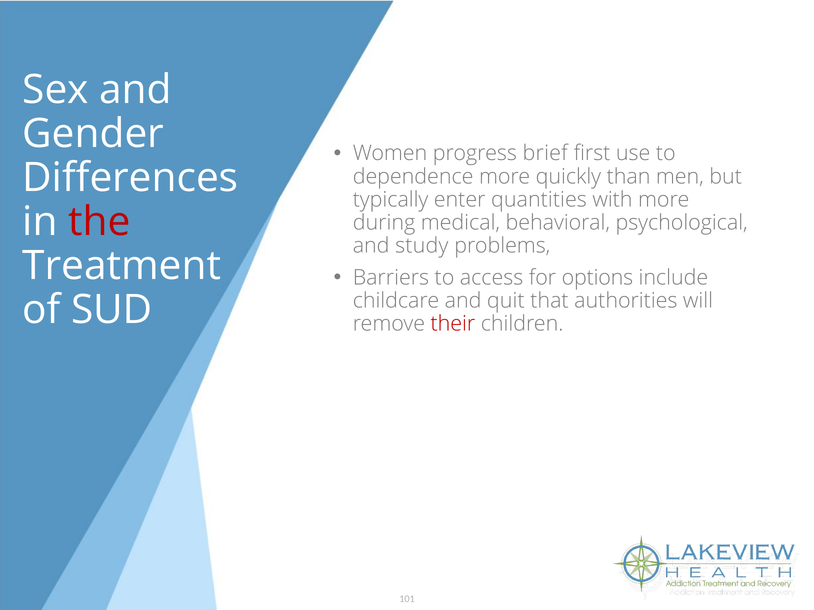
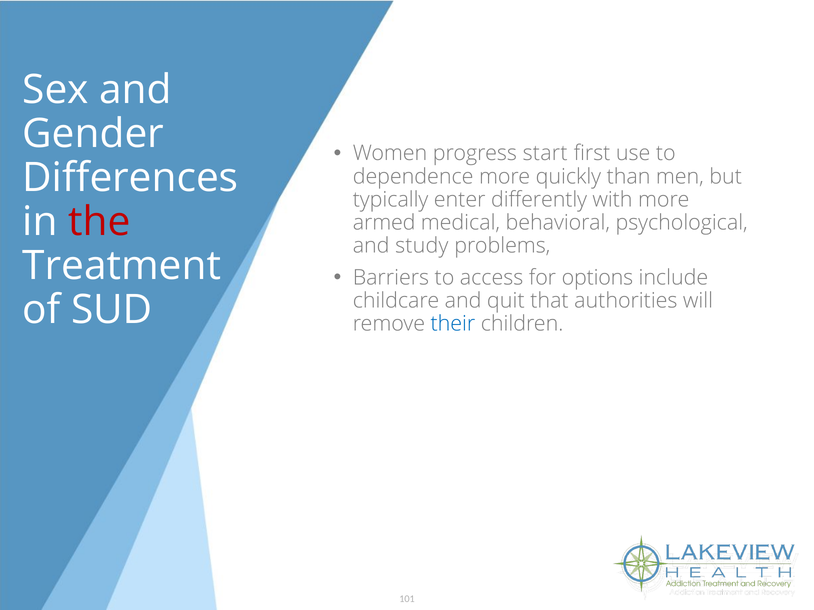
brief: brief -> start (545, 153)
quantities: quantities -> differently (539, 200)
during: during -> armed (384, 223)
their colour: red -> blue (453, 324)
